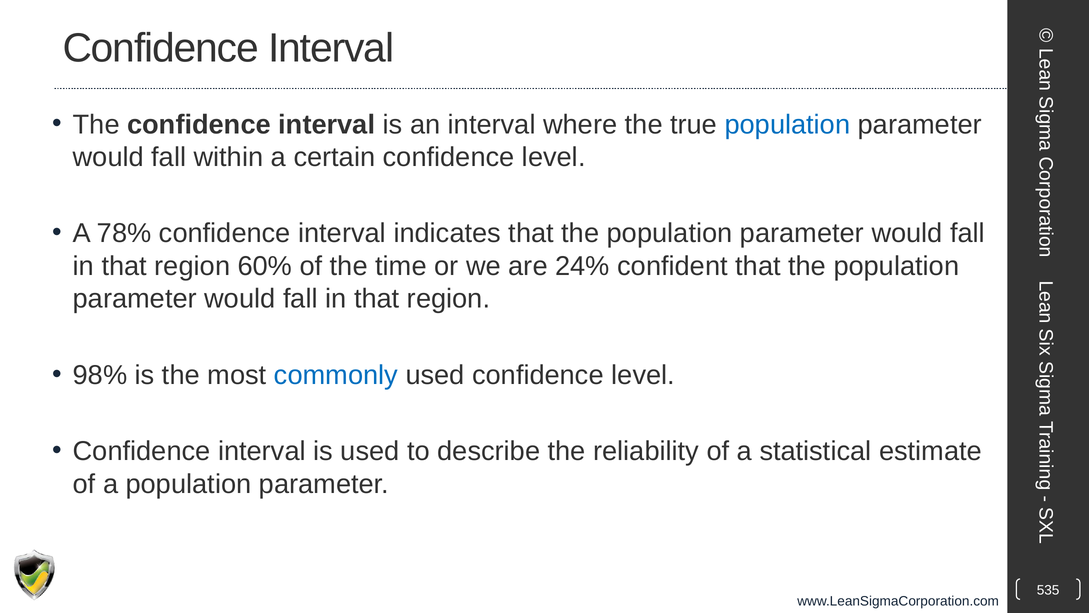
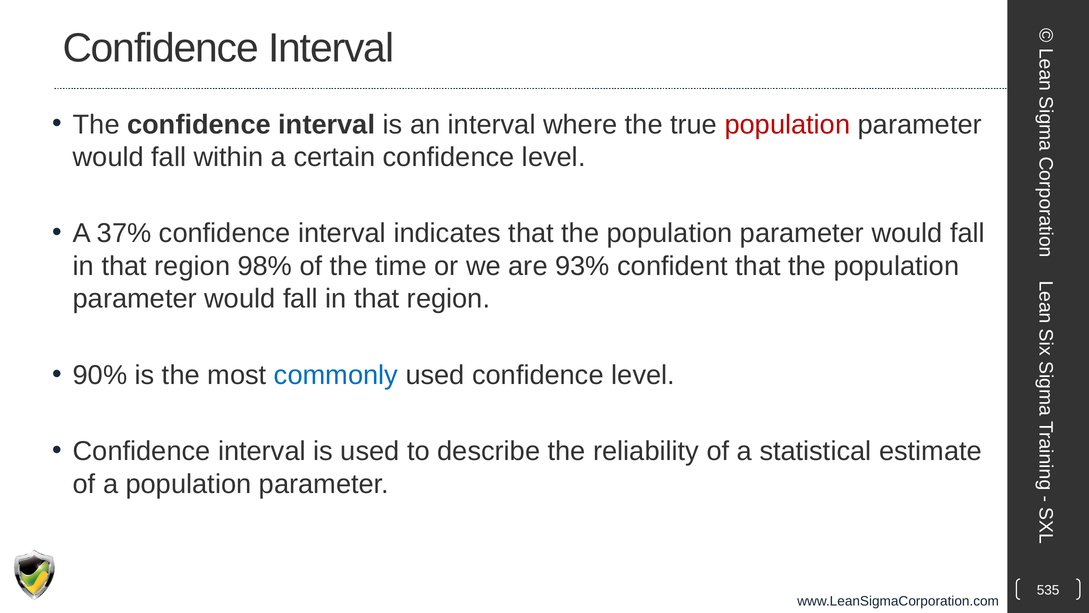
population colour: blue -> red (787, 124)
78%: 78% -> 37% (124, 233)
60%: 60% -> 98% (265, 266)
24%: 24% -> 93% (582, 266)
98%: 98% -> 90% (100, 375)
